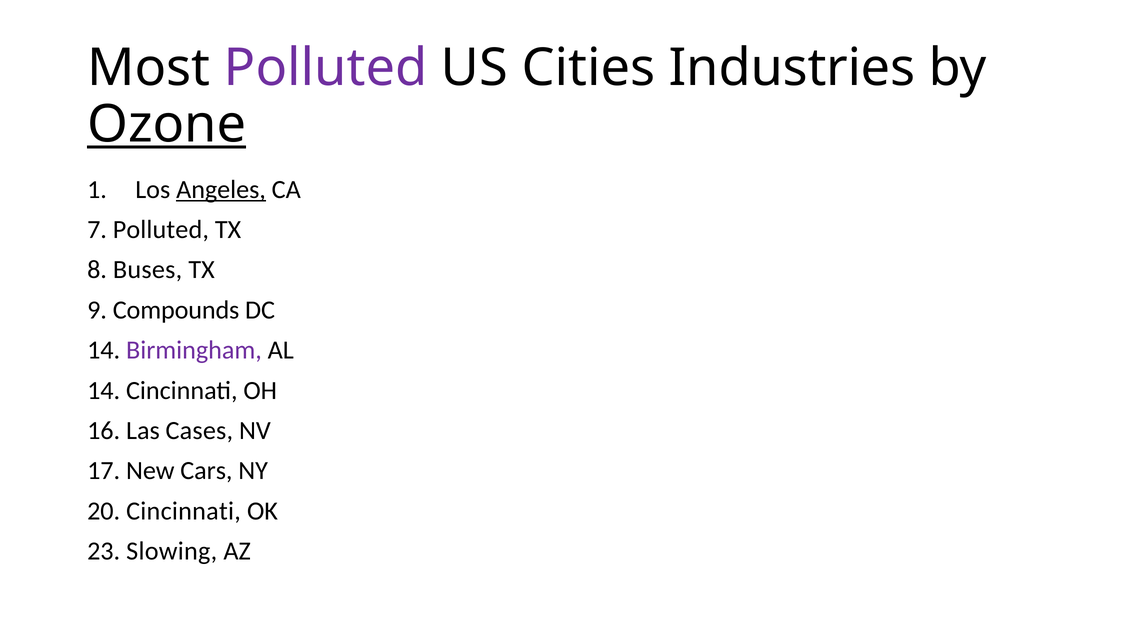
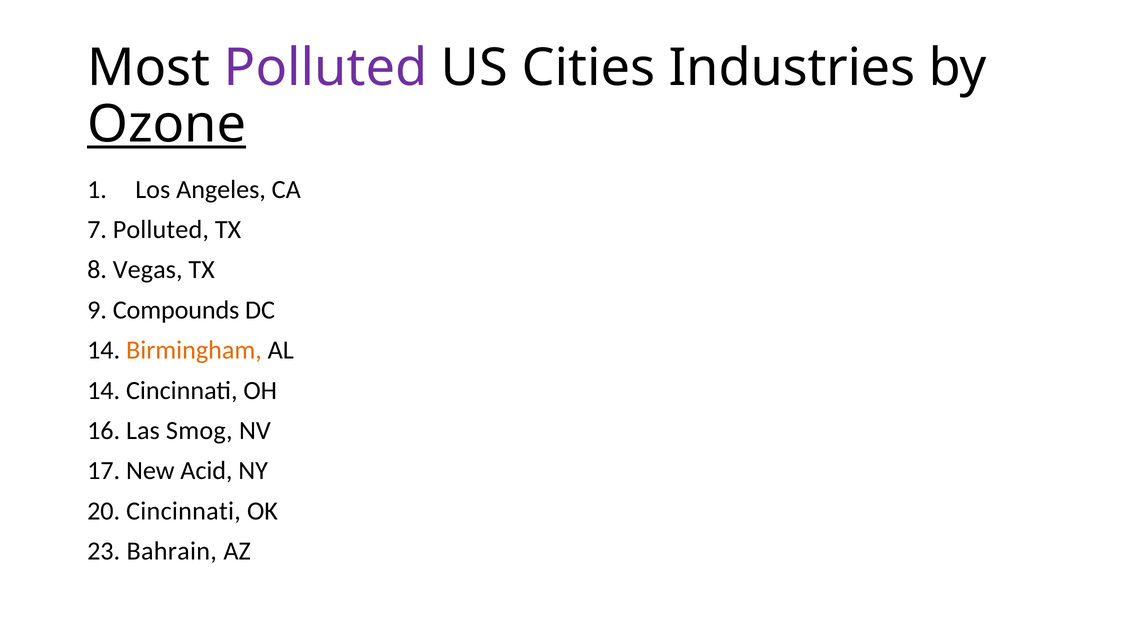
Angeles underline: present -> none (221, 189)
Buses: Buses -> Vegas (148, 270)
Birmingham colour: purple -> orange (194, 350)
Cases: Cases -> Smog (199, 431)
Cars: Cars -> Acid (206, 471)
Slowing: Slowing -> Bahrain (172, 551)
